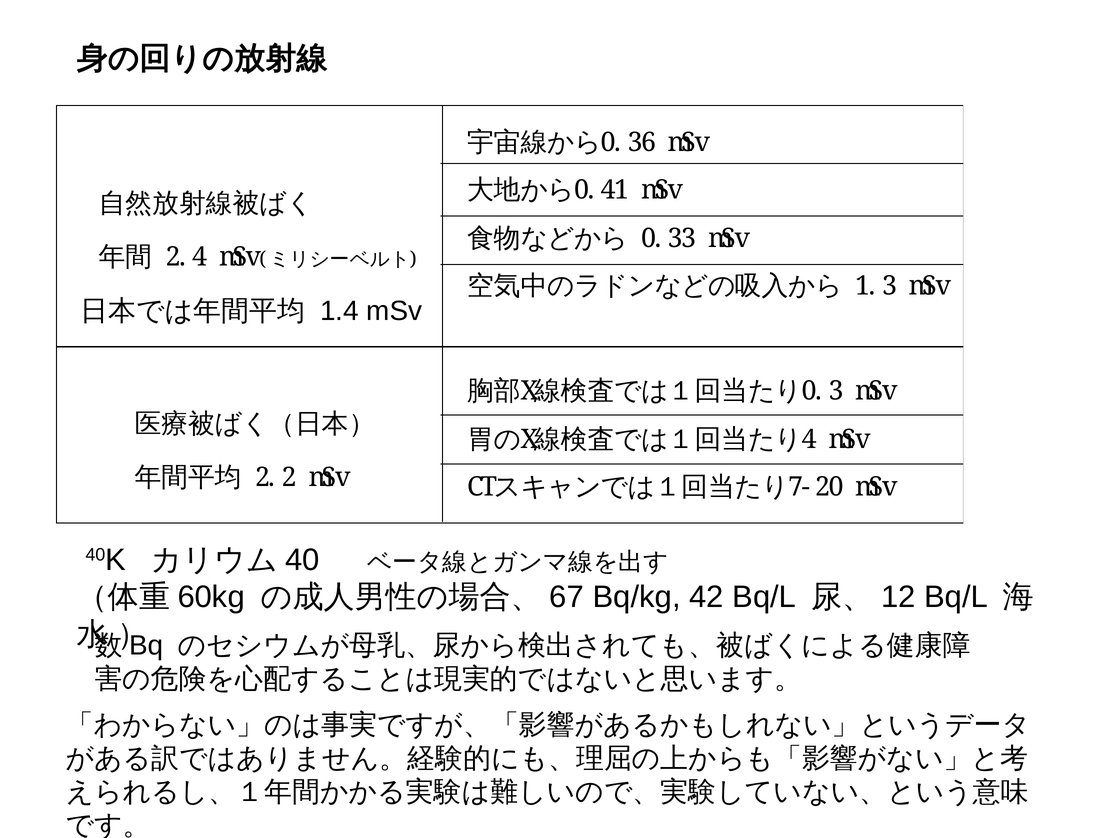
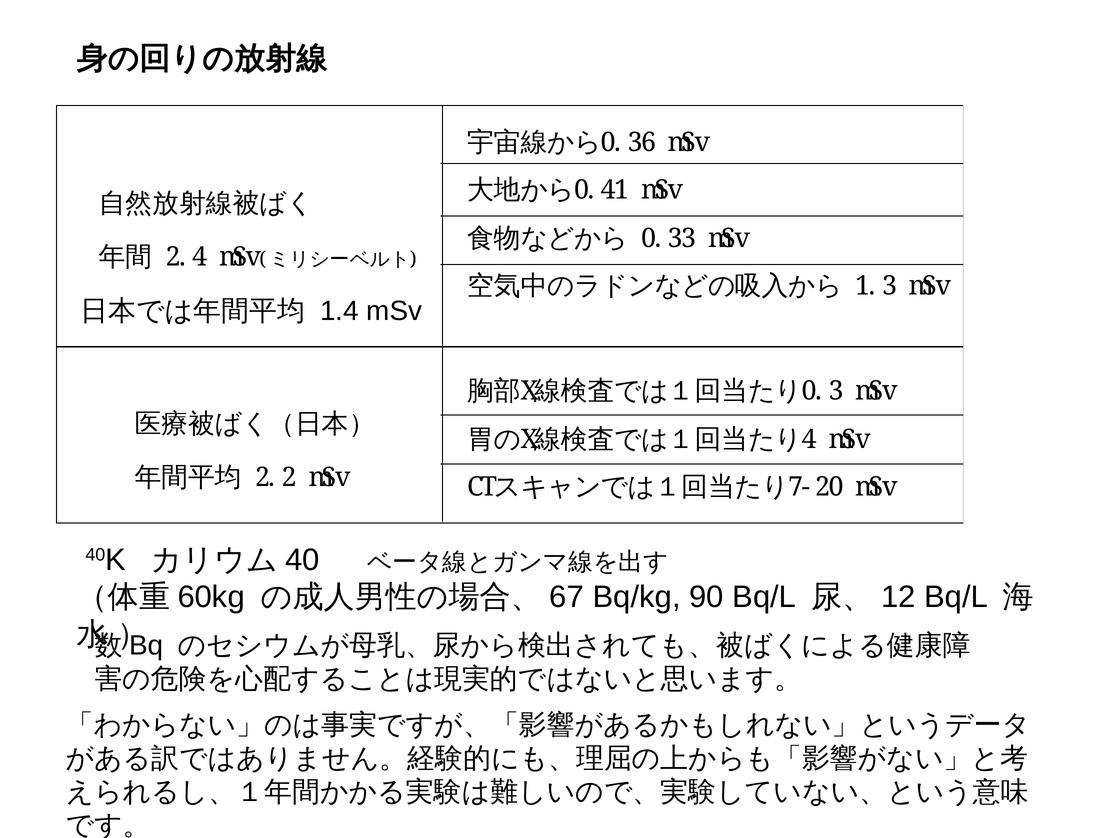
42: 42 -> 90 (706, 597)
